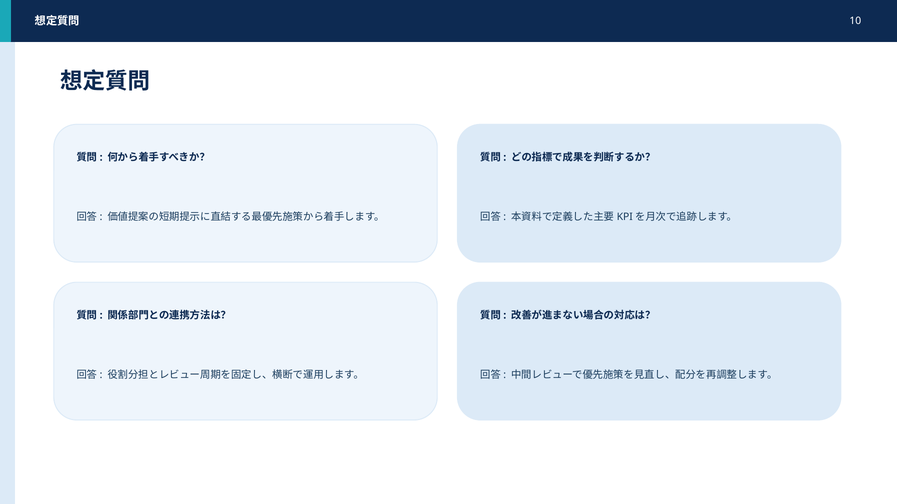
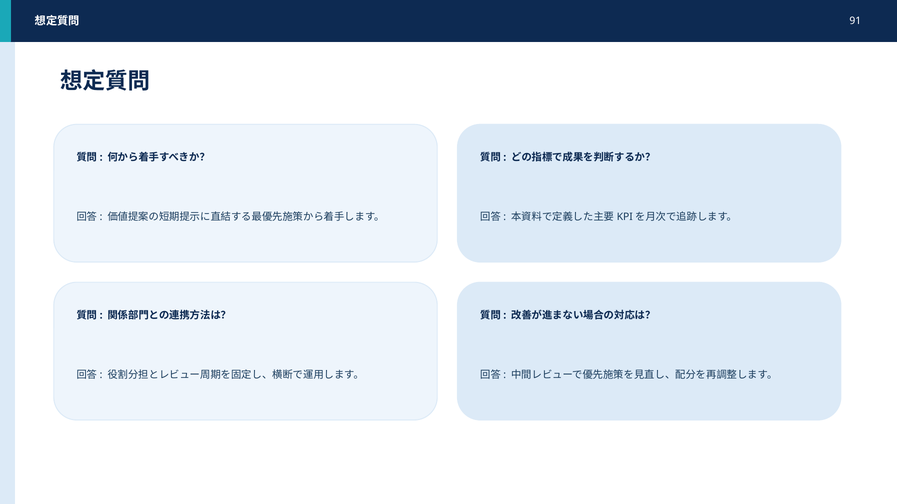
10: 10 -> 91 (855, 21)
